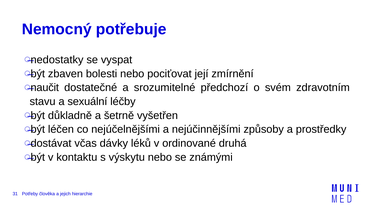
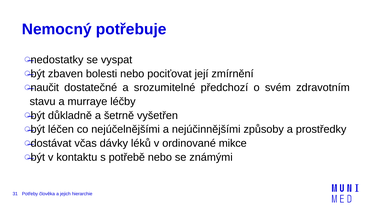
sexuální: sexuální -> murraye (87, 102)
druhá: druhá -> mikce (233, 144)
výskytu: výskytu -> potřebě (127, 157)
